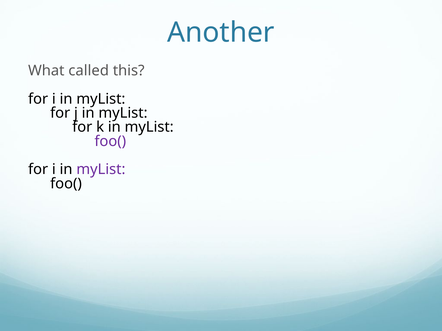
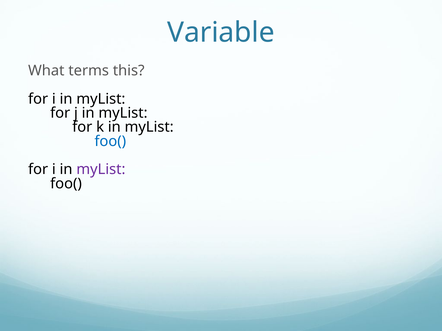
Another: Another -> Variable (221, 33)
called: called -> terms (89, 71)
foo( colour: purple -> blue (110, 141)
